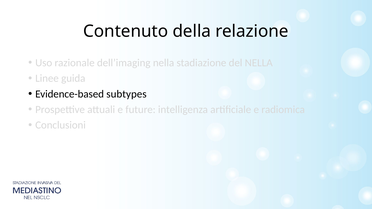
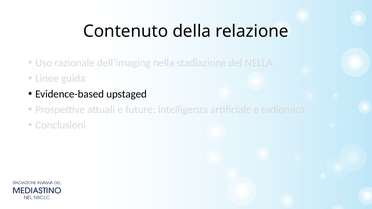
subtypes: subtypes -> upstaged (127, 94)
